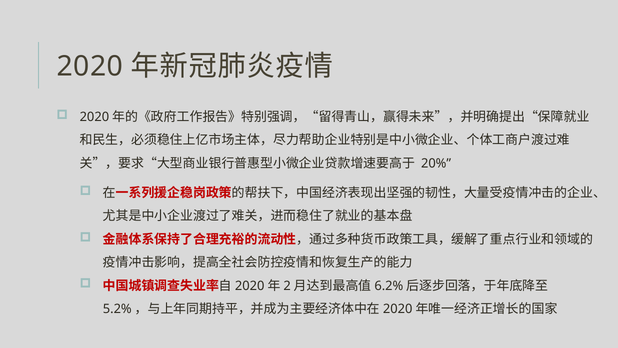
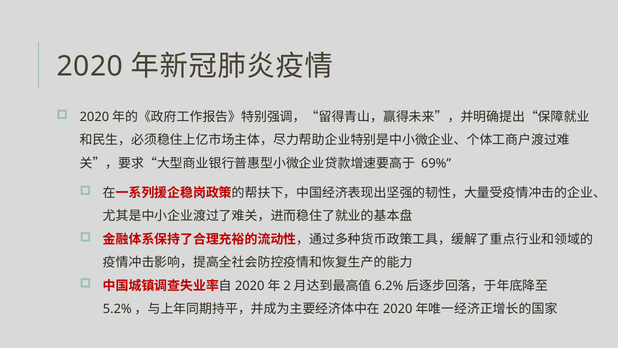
20%: 20% -> 69% (436, 163)
